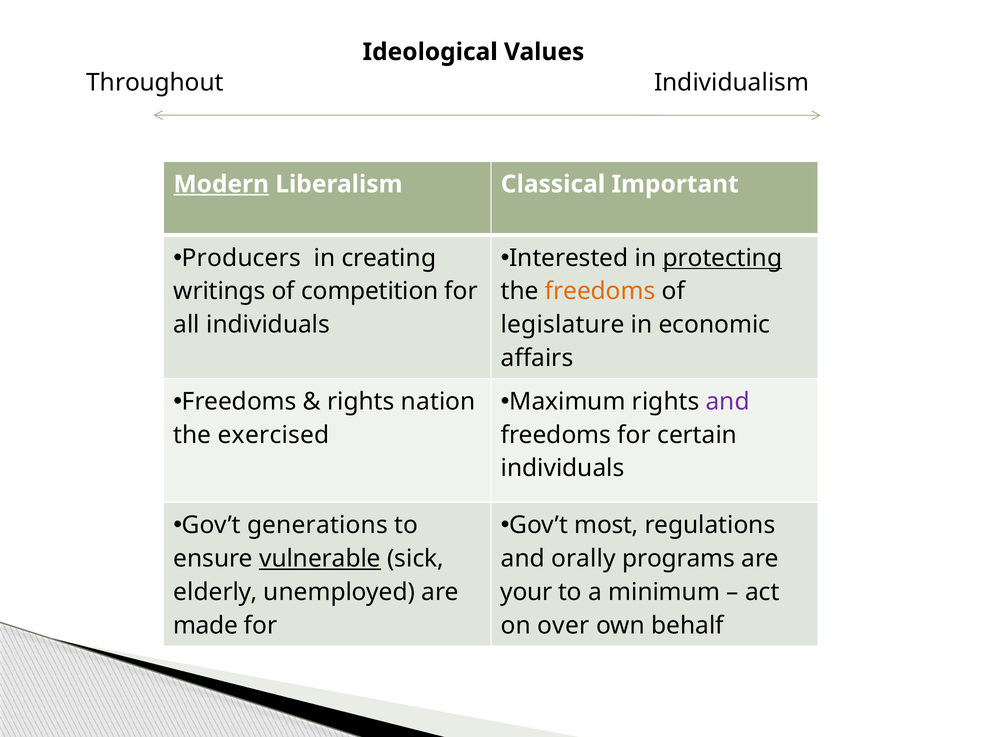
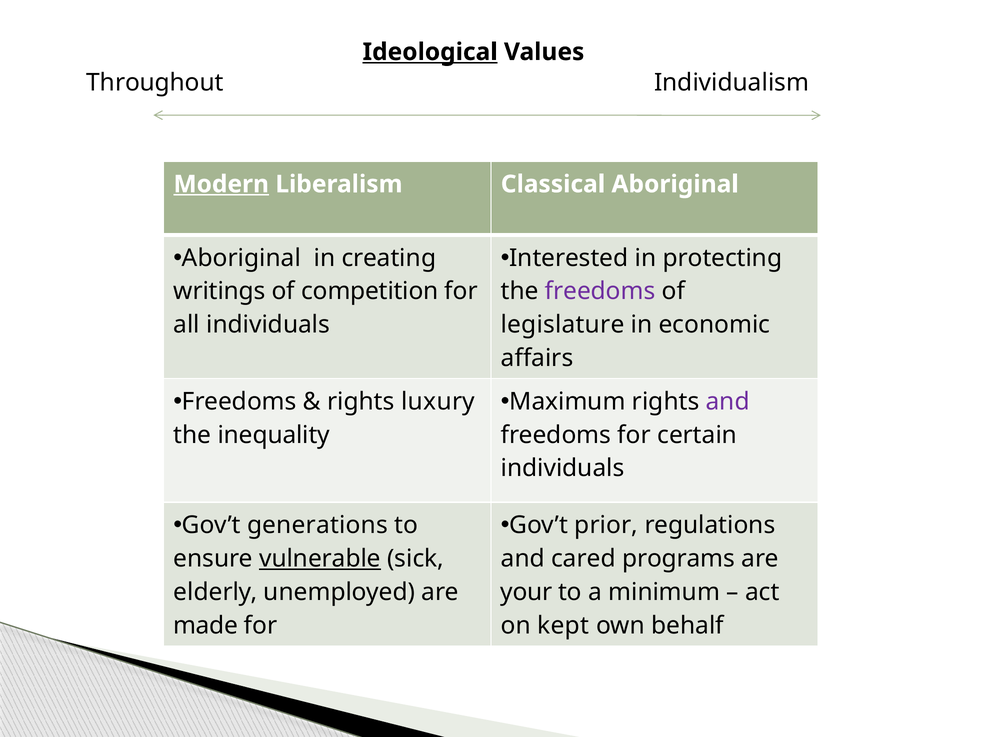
Ideological underline: none -> present (430, 52)
Classical Important: Important -> Aboriginal (675, 184)
Producers: Producers -> Aboriginal (241, 258)
protecting underline: present -> none (722, 258)
freedoms colour: orange -> purple (600, 291)
nation: nation -> luxury (438, 401)
exercised: exercised -> inequality (274, 435)
most: most -> prior (606, 525)
orally: orally -> cared (584, 558)
over: over -> kept (563, 625)
